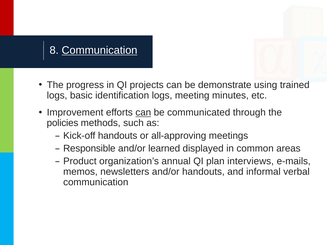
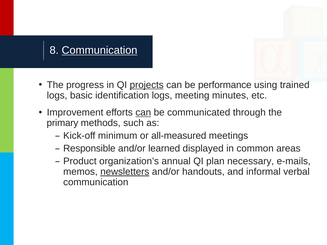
projects underline: none -> present (147, 85)
demonstrate: demonstrate -> performance (225, 85)
policies: policies -> primary (63, 123)
Kick-off handouts: handouts -> minimum (118, 136)
all-approving: all-approving -> all-measured (179, 136)
interviews: interviews -> necessary (251, 161)
newsletters underline: none -> present (125, 172)
